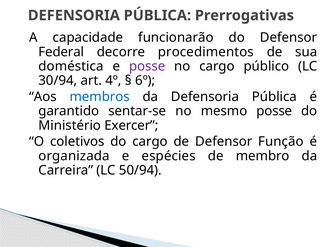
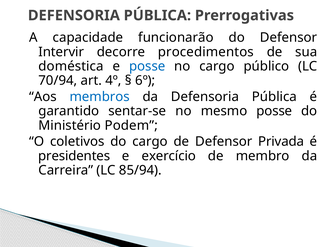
Federal: Federal -> Intervir (61, 52)
posse colour: purple -> blue (147, 66)
30/94: 30/94 -> 70/94 (58, 81)
Exercer: Exercer -> Podem (131, 125)
Função: Função -> Privada (281, 141)
organizada: organizada -> presidentes (74, 156)
espécies: espécies -> exercício (169, 156)
50/94: 50/94 -> 85/94 (140, 170)
